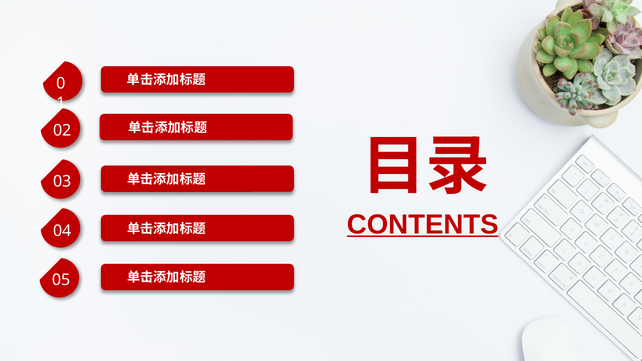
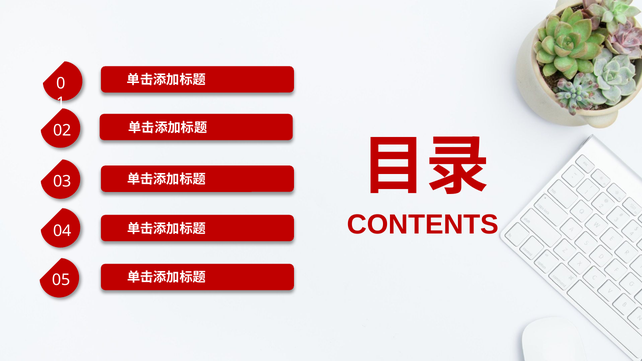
CONTENTS underline: present -> none (423, 225)
